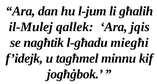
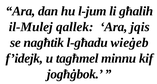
miegħi: miegħi -> wieġeb (130, 43)
